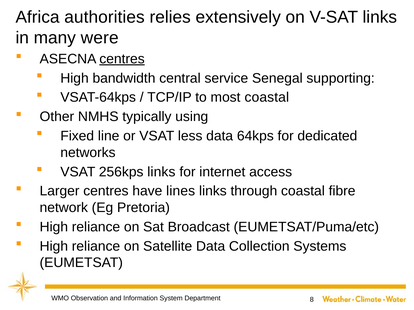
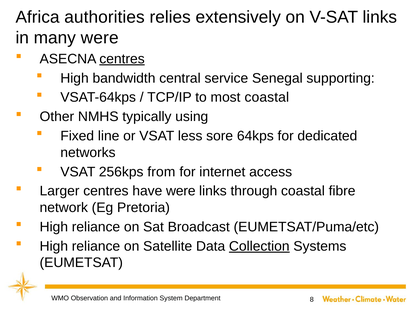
less data: data -> sore (220, 136)
256kps links: links -> from (161, 172)
have lines: lines -> were (181, 191)
Collection underline: none -> present (259, 247)
